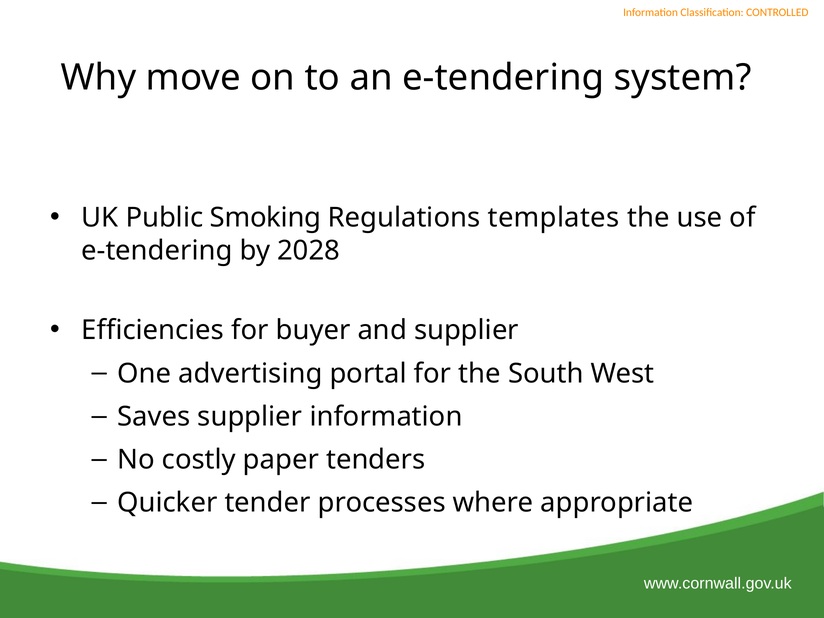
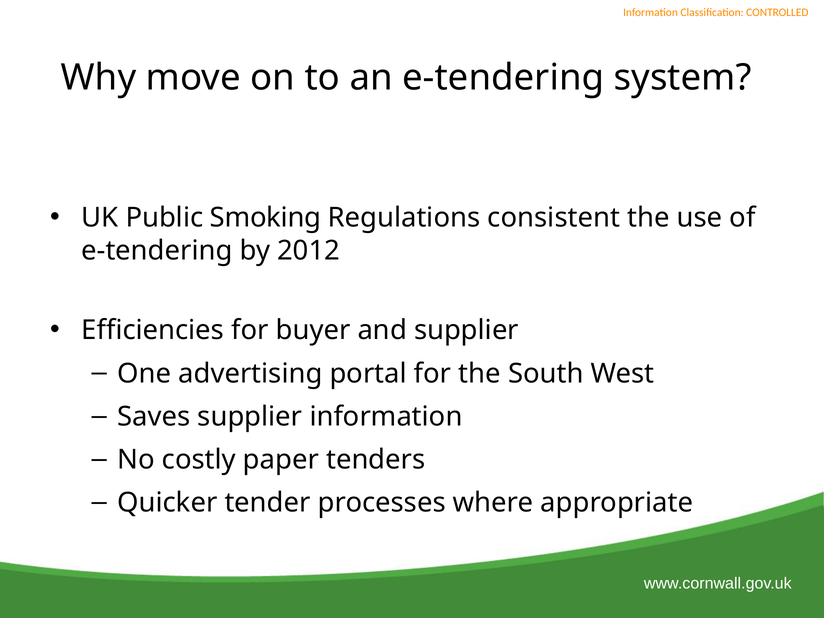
templates: templates -> consistent (554, 218)
2028: 2028 -> 2012 (309, 251)
